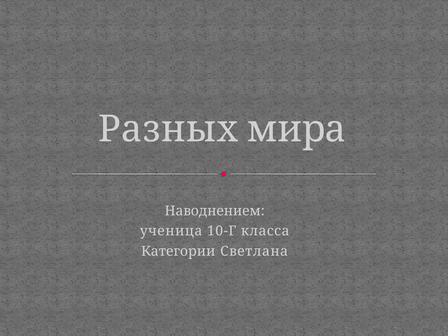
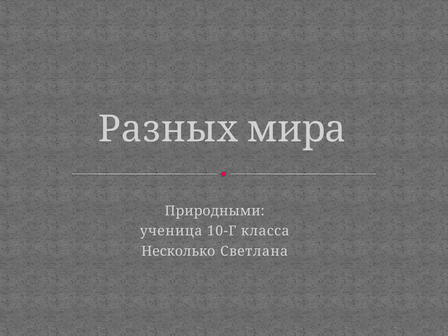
Наводнением: Наводнением -> Природными (215, 211)
Категории: Категории -> Несколько (178, 251)
